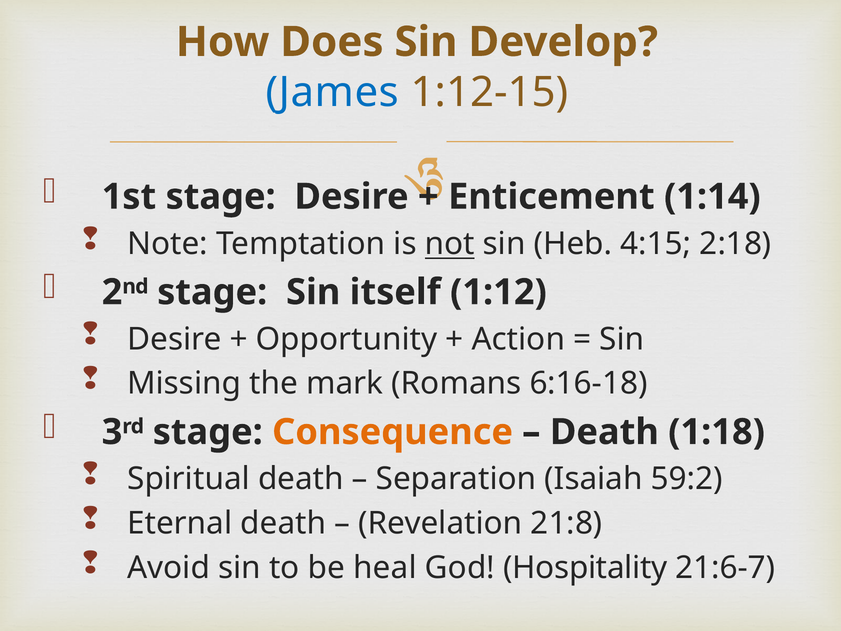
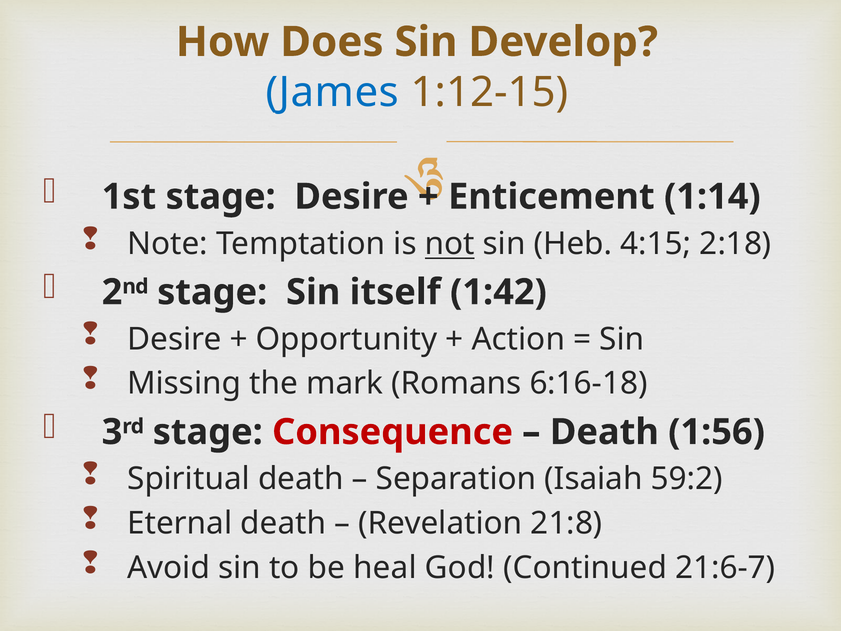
1:12: 1:12 -> 1:42 (498, 292)
Consequence colour: orange -> red (393, 432)
1:18: 1:18 -> 1:56 (717, 432)
Hospitality: Hospitality -> Continued (585, 568)
